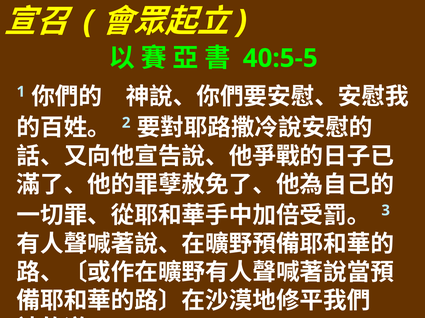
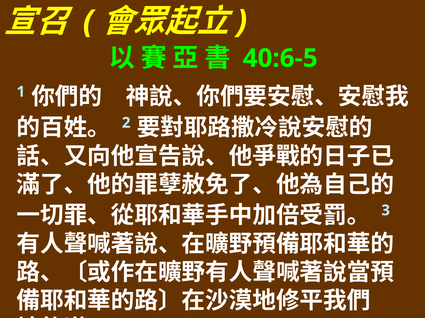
40:5-5: 40:5-5 -> 40:6-5 (280, 58)
